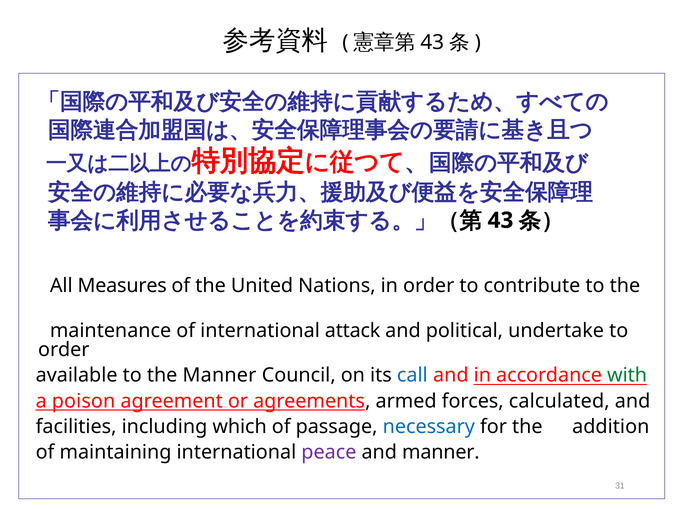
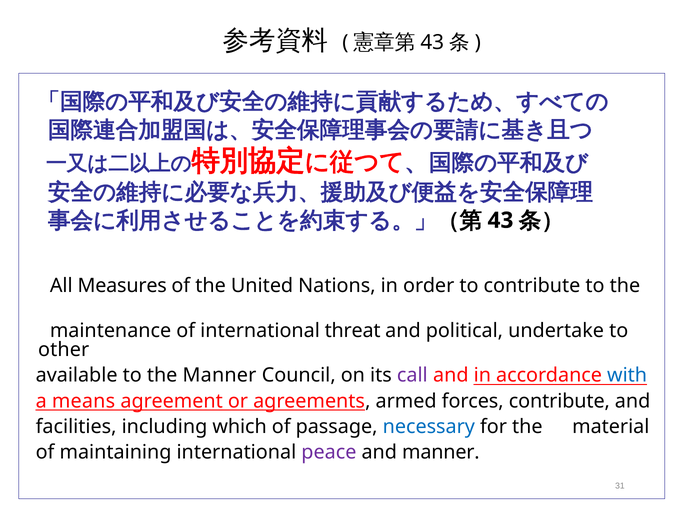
attack: attack -> threat (353, 330)
order: order -> other (64, 349)
call colour: blue -> purple (412, 375)
with colour: green -> blue (627, 375)
poison: poison -> means (84, 401)
forces calculated: calculated -> contribute (559, 401)
addition: addition -> material (611, 426)
